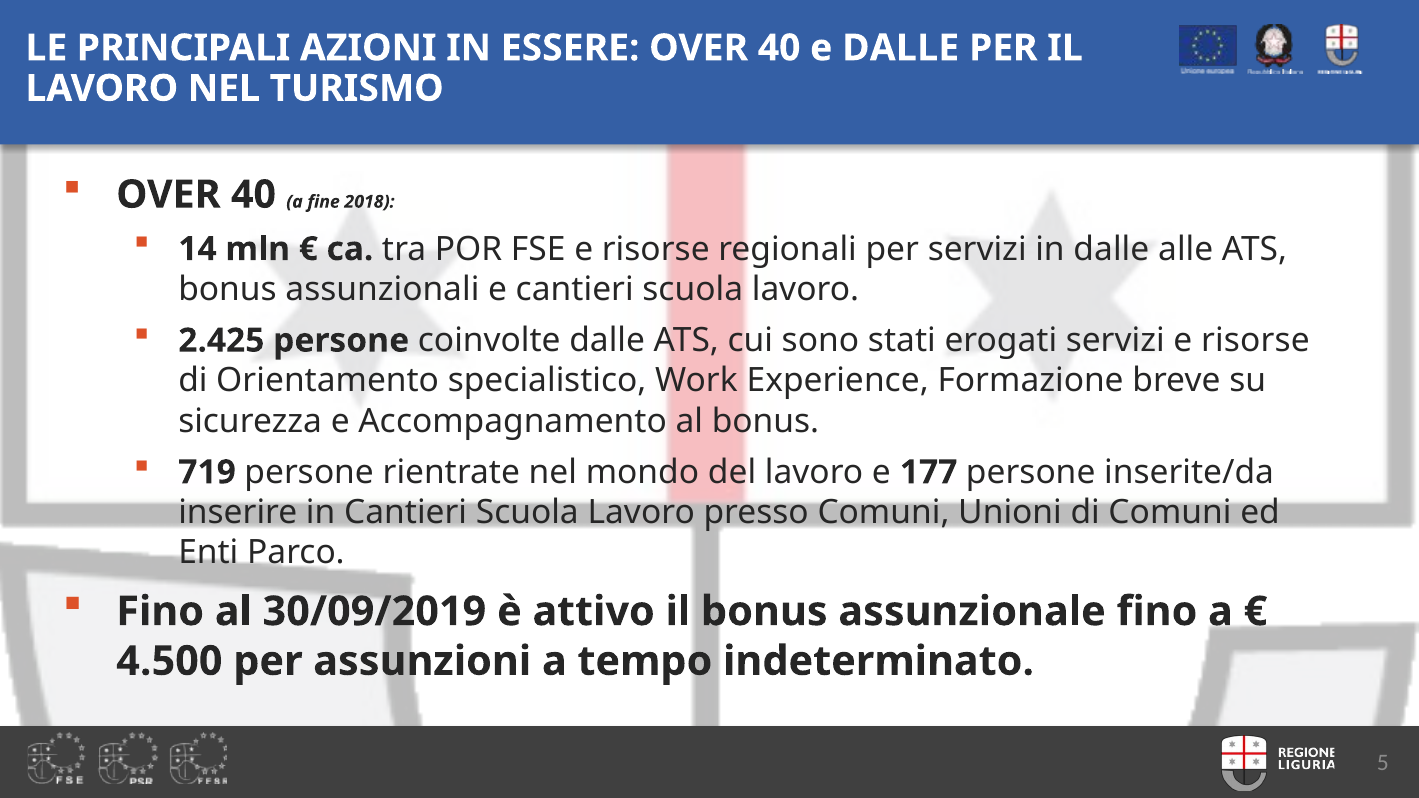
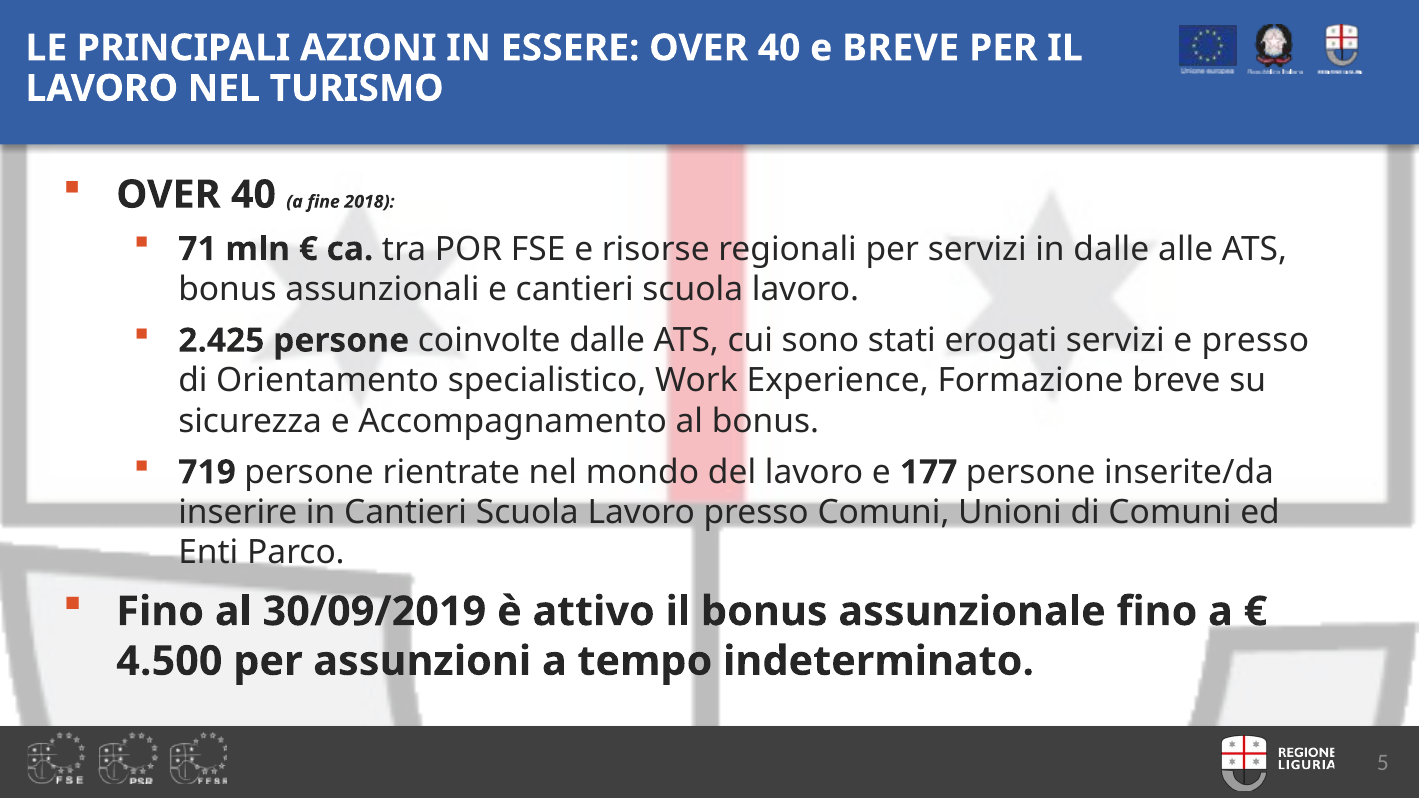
e DALLE: DALLE -> BREVE (901, 48)
14: 14 -> 71 (197, 249)
servizi e risorse: risorse -> presso (1255, 341)
